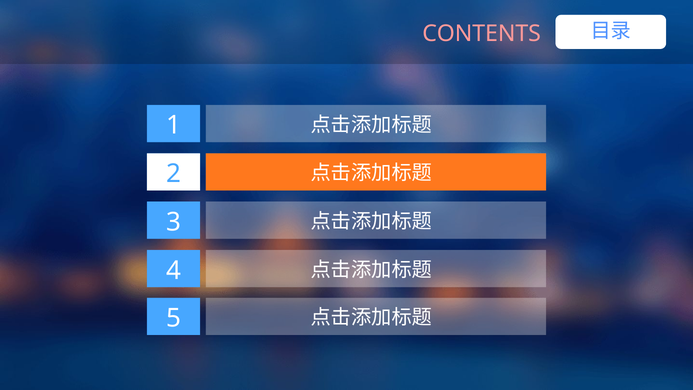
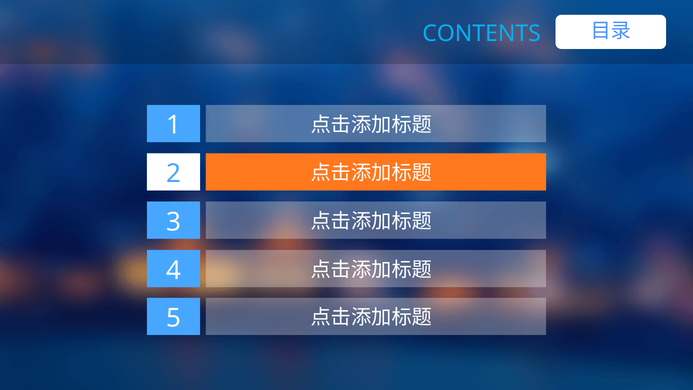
CONTENTS colour: pink -> light blue (482, 34)
